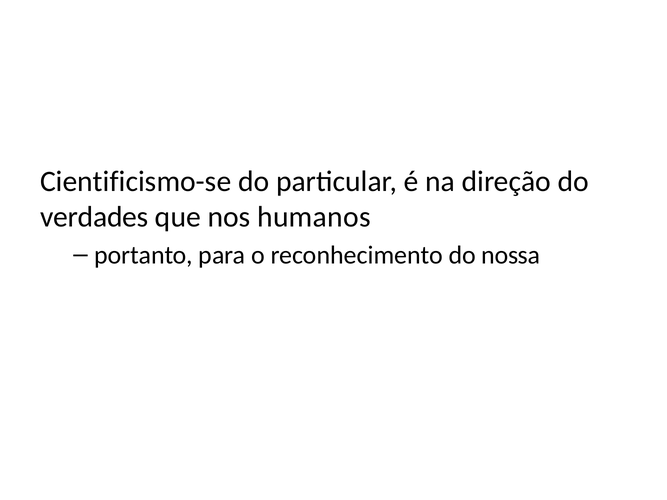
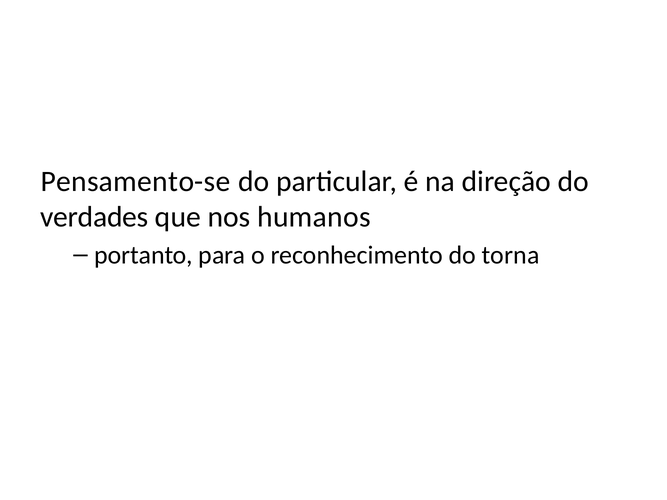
Cientificismo-se: Cientificismo-se -> Pensamento-se (136, 181)
nossa: nossa -> torna (511, 255)
